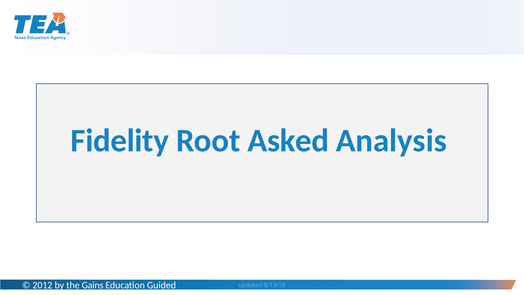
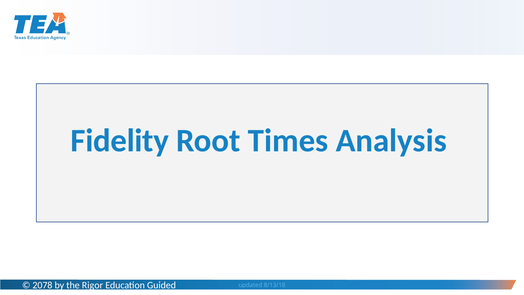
Asked: Asked -> Times (288, 140)
2012: 2012 -> 2078 (42, 285)
Gains: Gains -> Rigor (92, 285)
